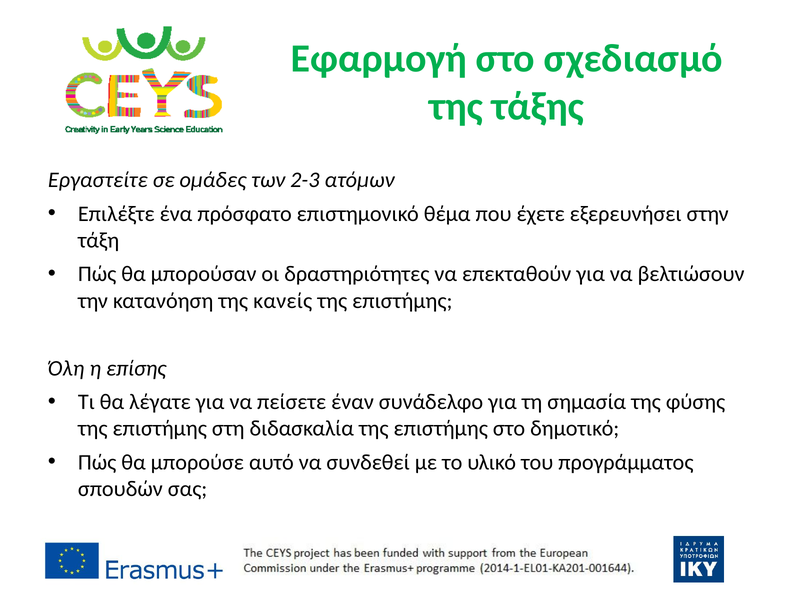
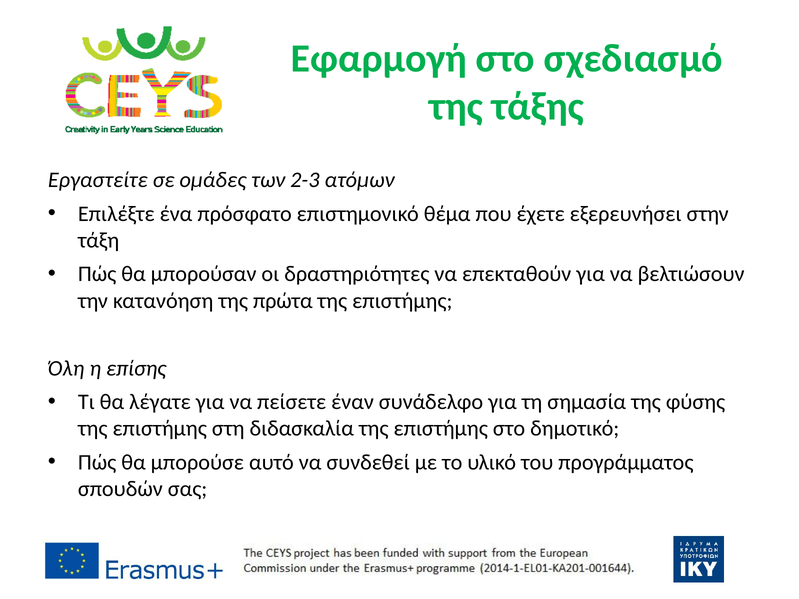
κανείς: κανείς -> πρώτα (283, 301)
